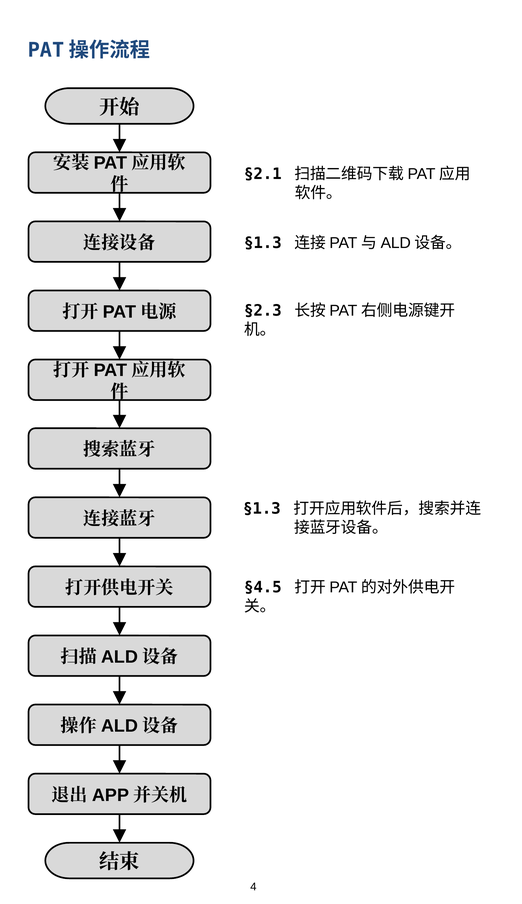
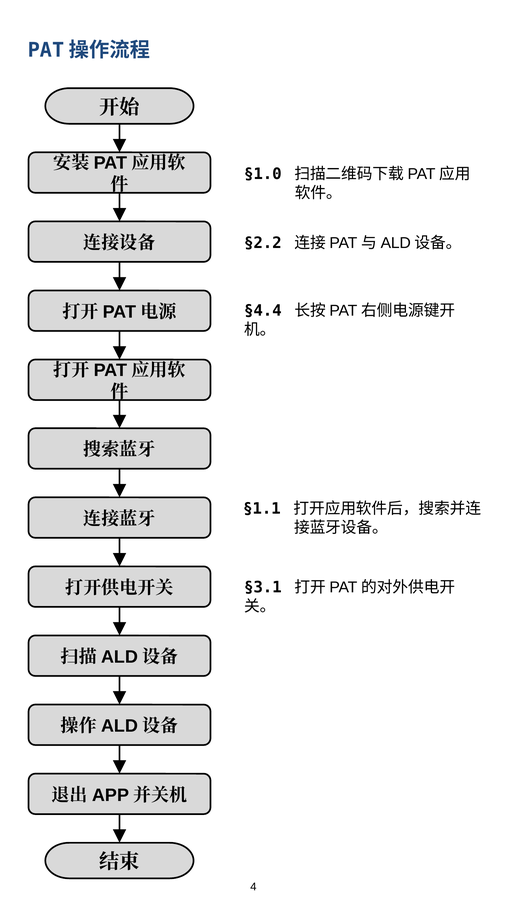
§2.1: §2.1 -> §1.0 (263, 174)
§1.3: §1.3 -> §2.2 (263, 243)
§2.3: §2.3 -> §4.4 (263, 311)
§1.3: §1.3 -> §1.1 (262, 509)
§4.5: §4.5 -> §3.1 (263, 587)
